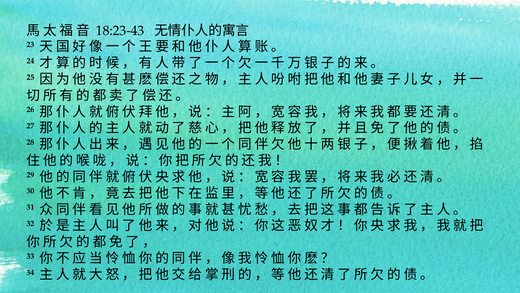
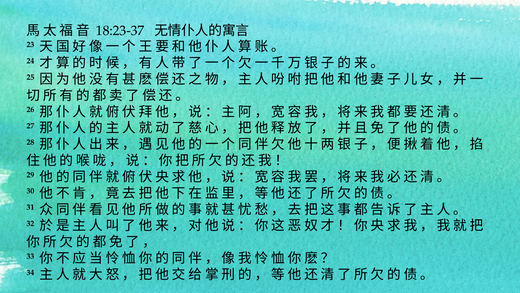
18:23-43: 18:23-43 -> 18:23-37 (120, 30)
